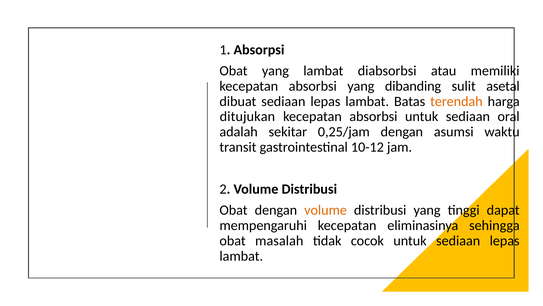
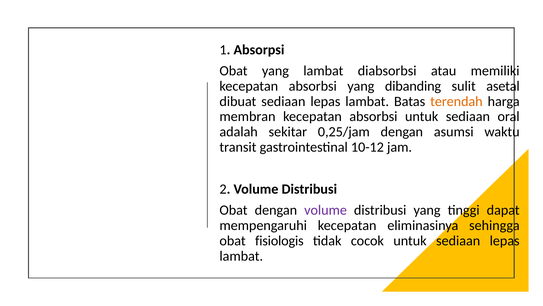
ditujukan: ditujukan -> membran (247, 116)
volume colour: orange -> purple (326, 210)
masalah: masalah -> fisiologis (279, 240)
